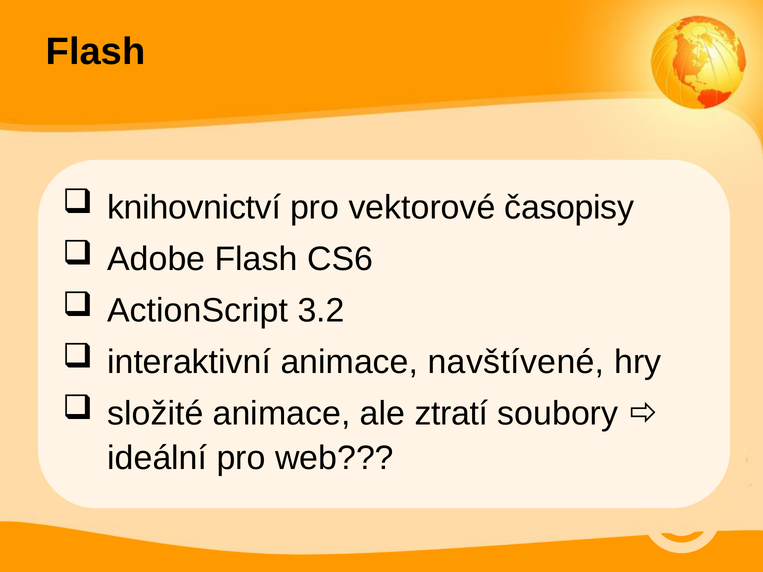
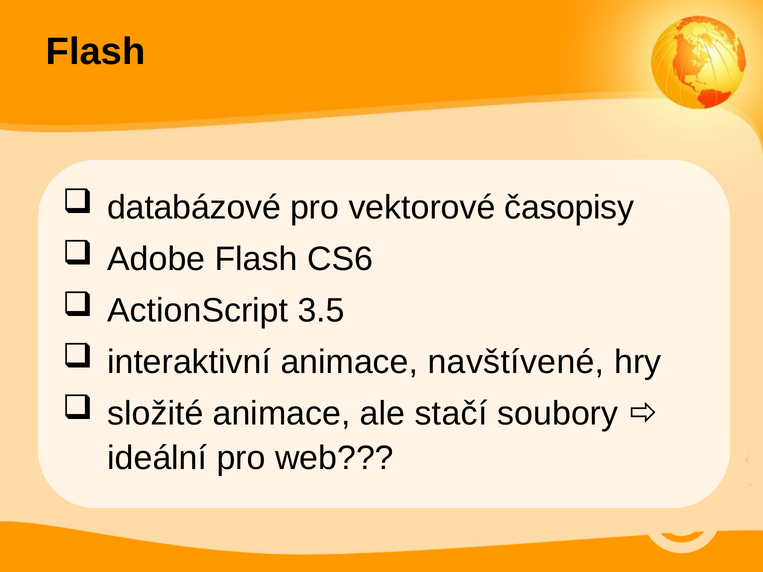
knihovnictví: knihovnictví -> databázové (194, 207)
3.2: 3.2 -> 3.5 (321, 311)
ztratí: ztratí -> stačí (451, 414)
